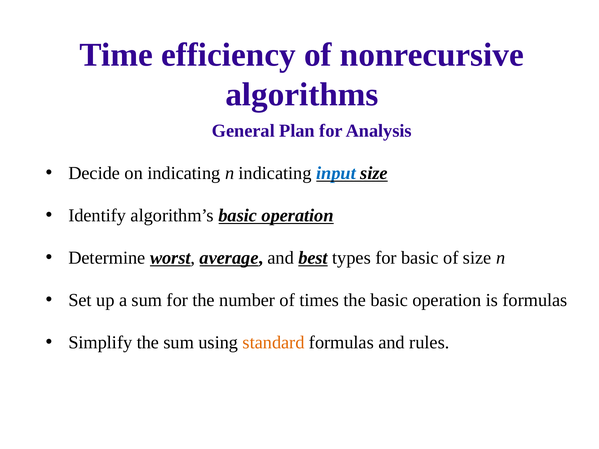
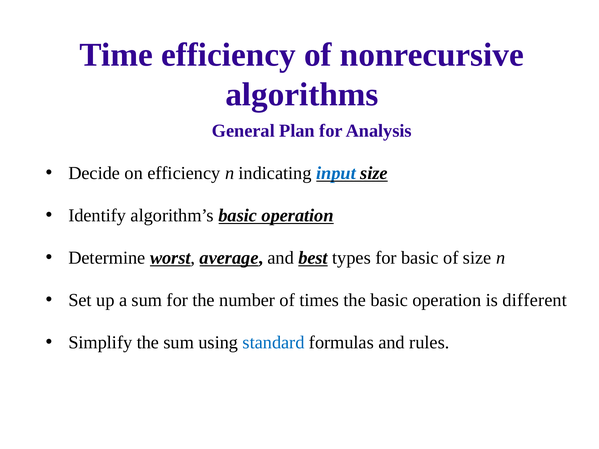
on indicating: indicating -> efficiency (184, 173)
is formulas: formulas -> different (535, 300)
standard colour: orange -> blue (274, 343)
